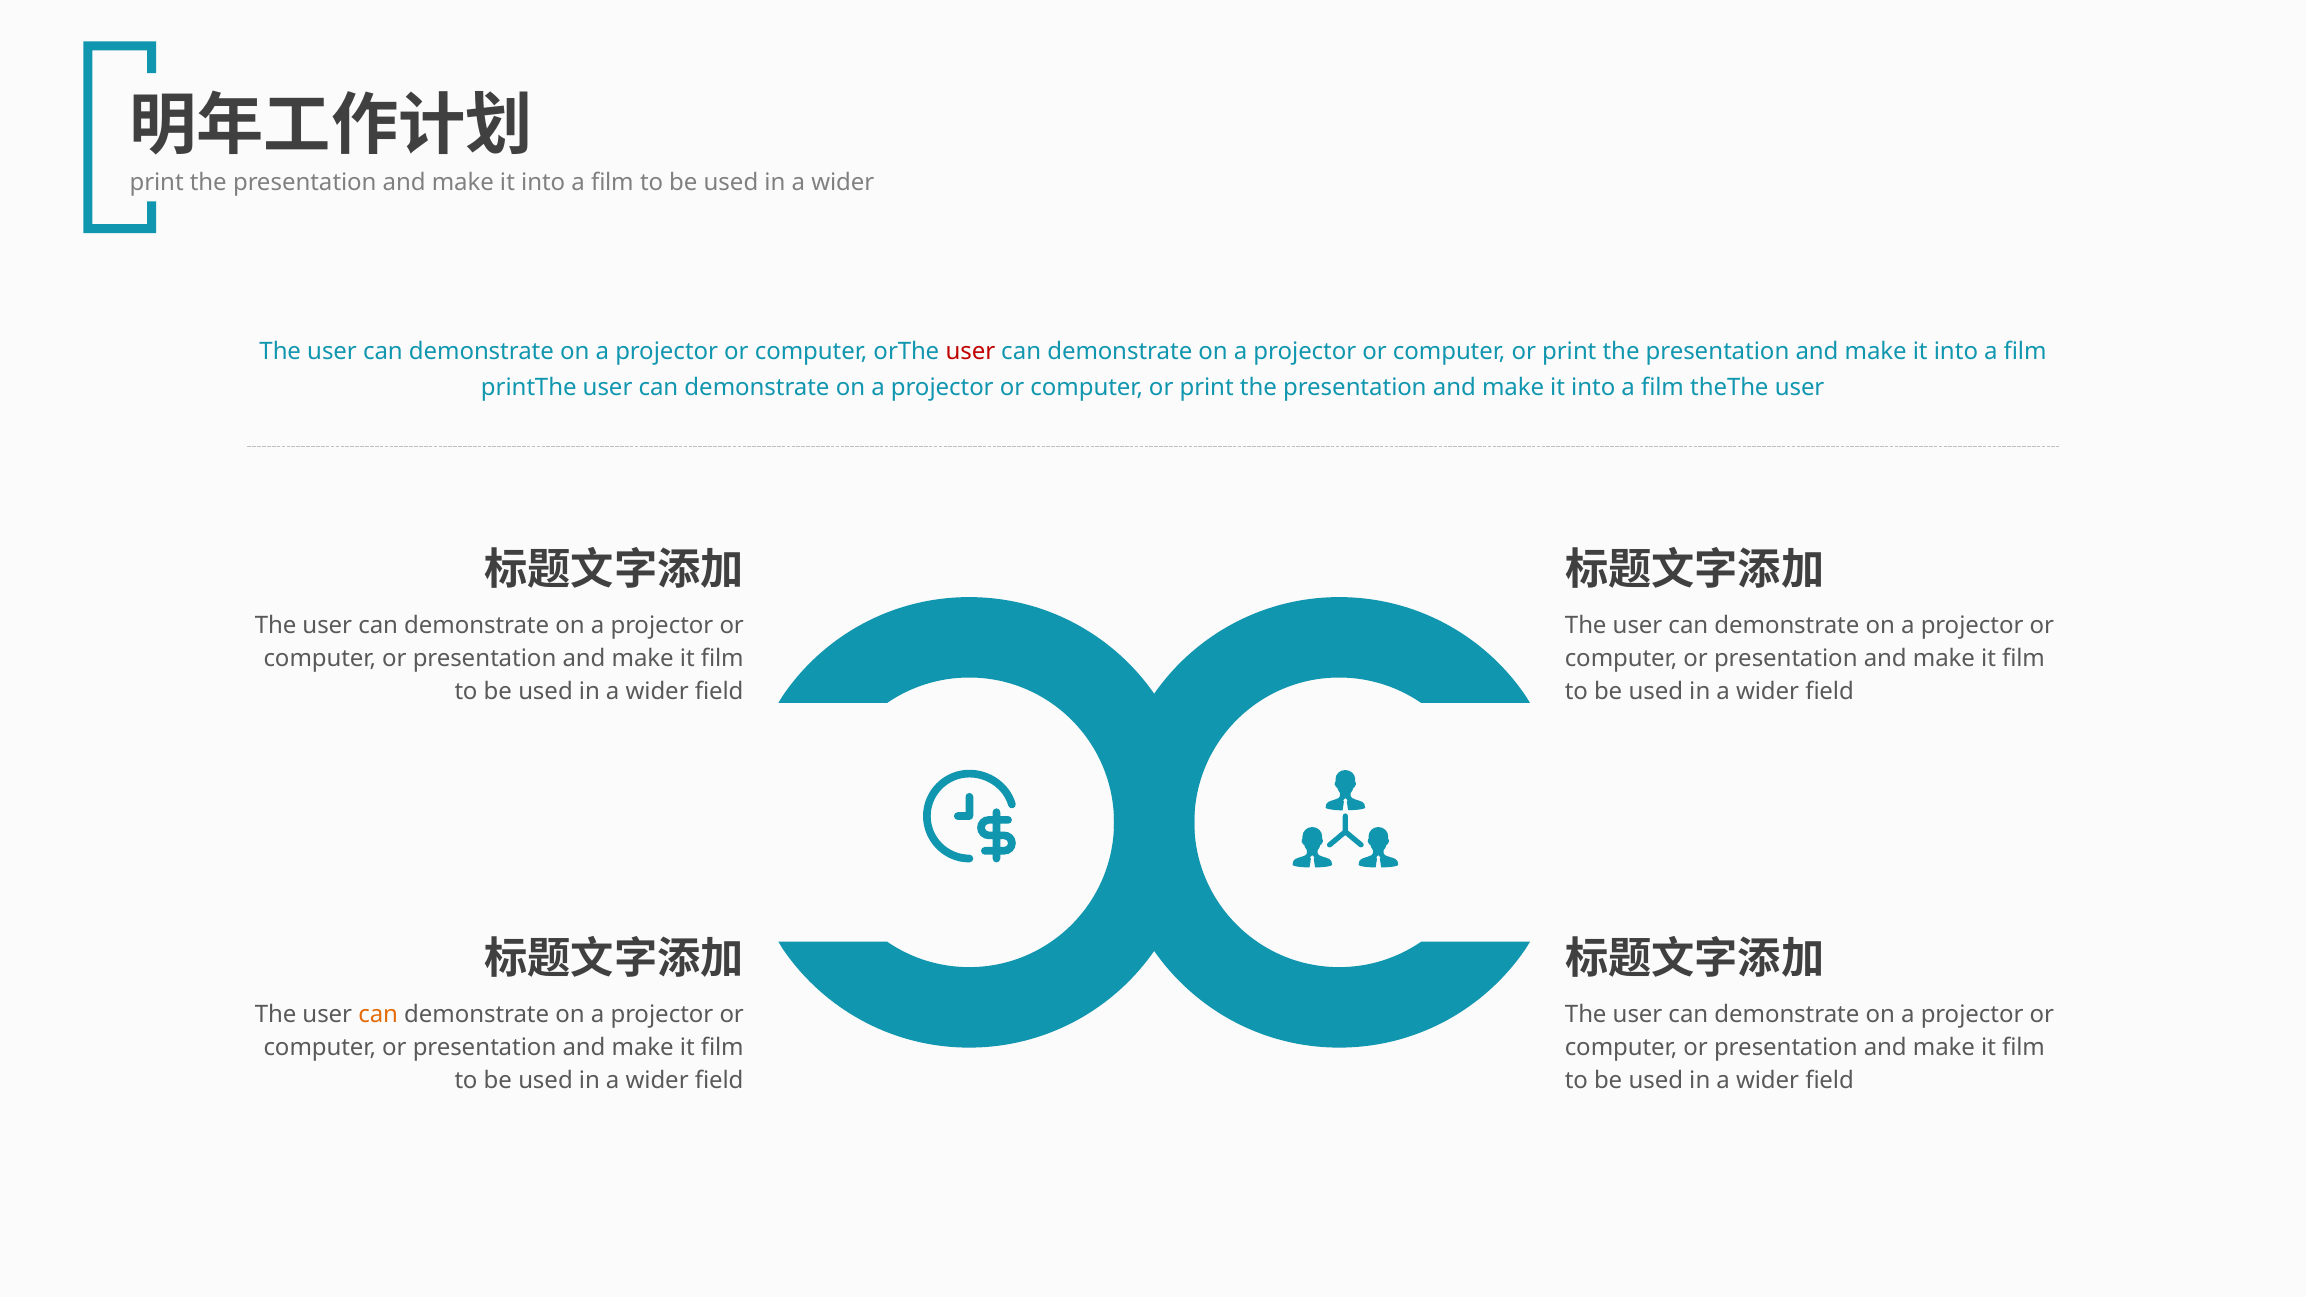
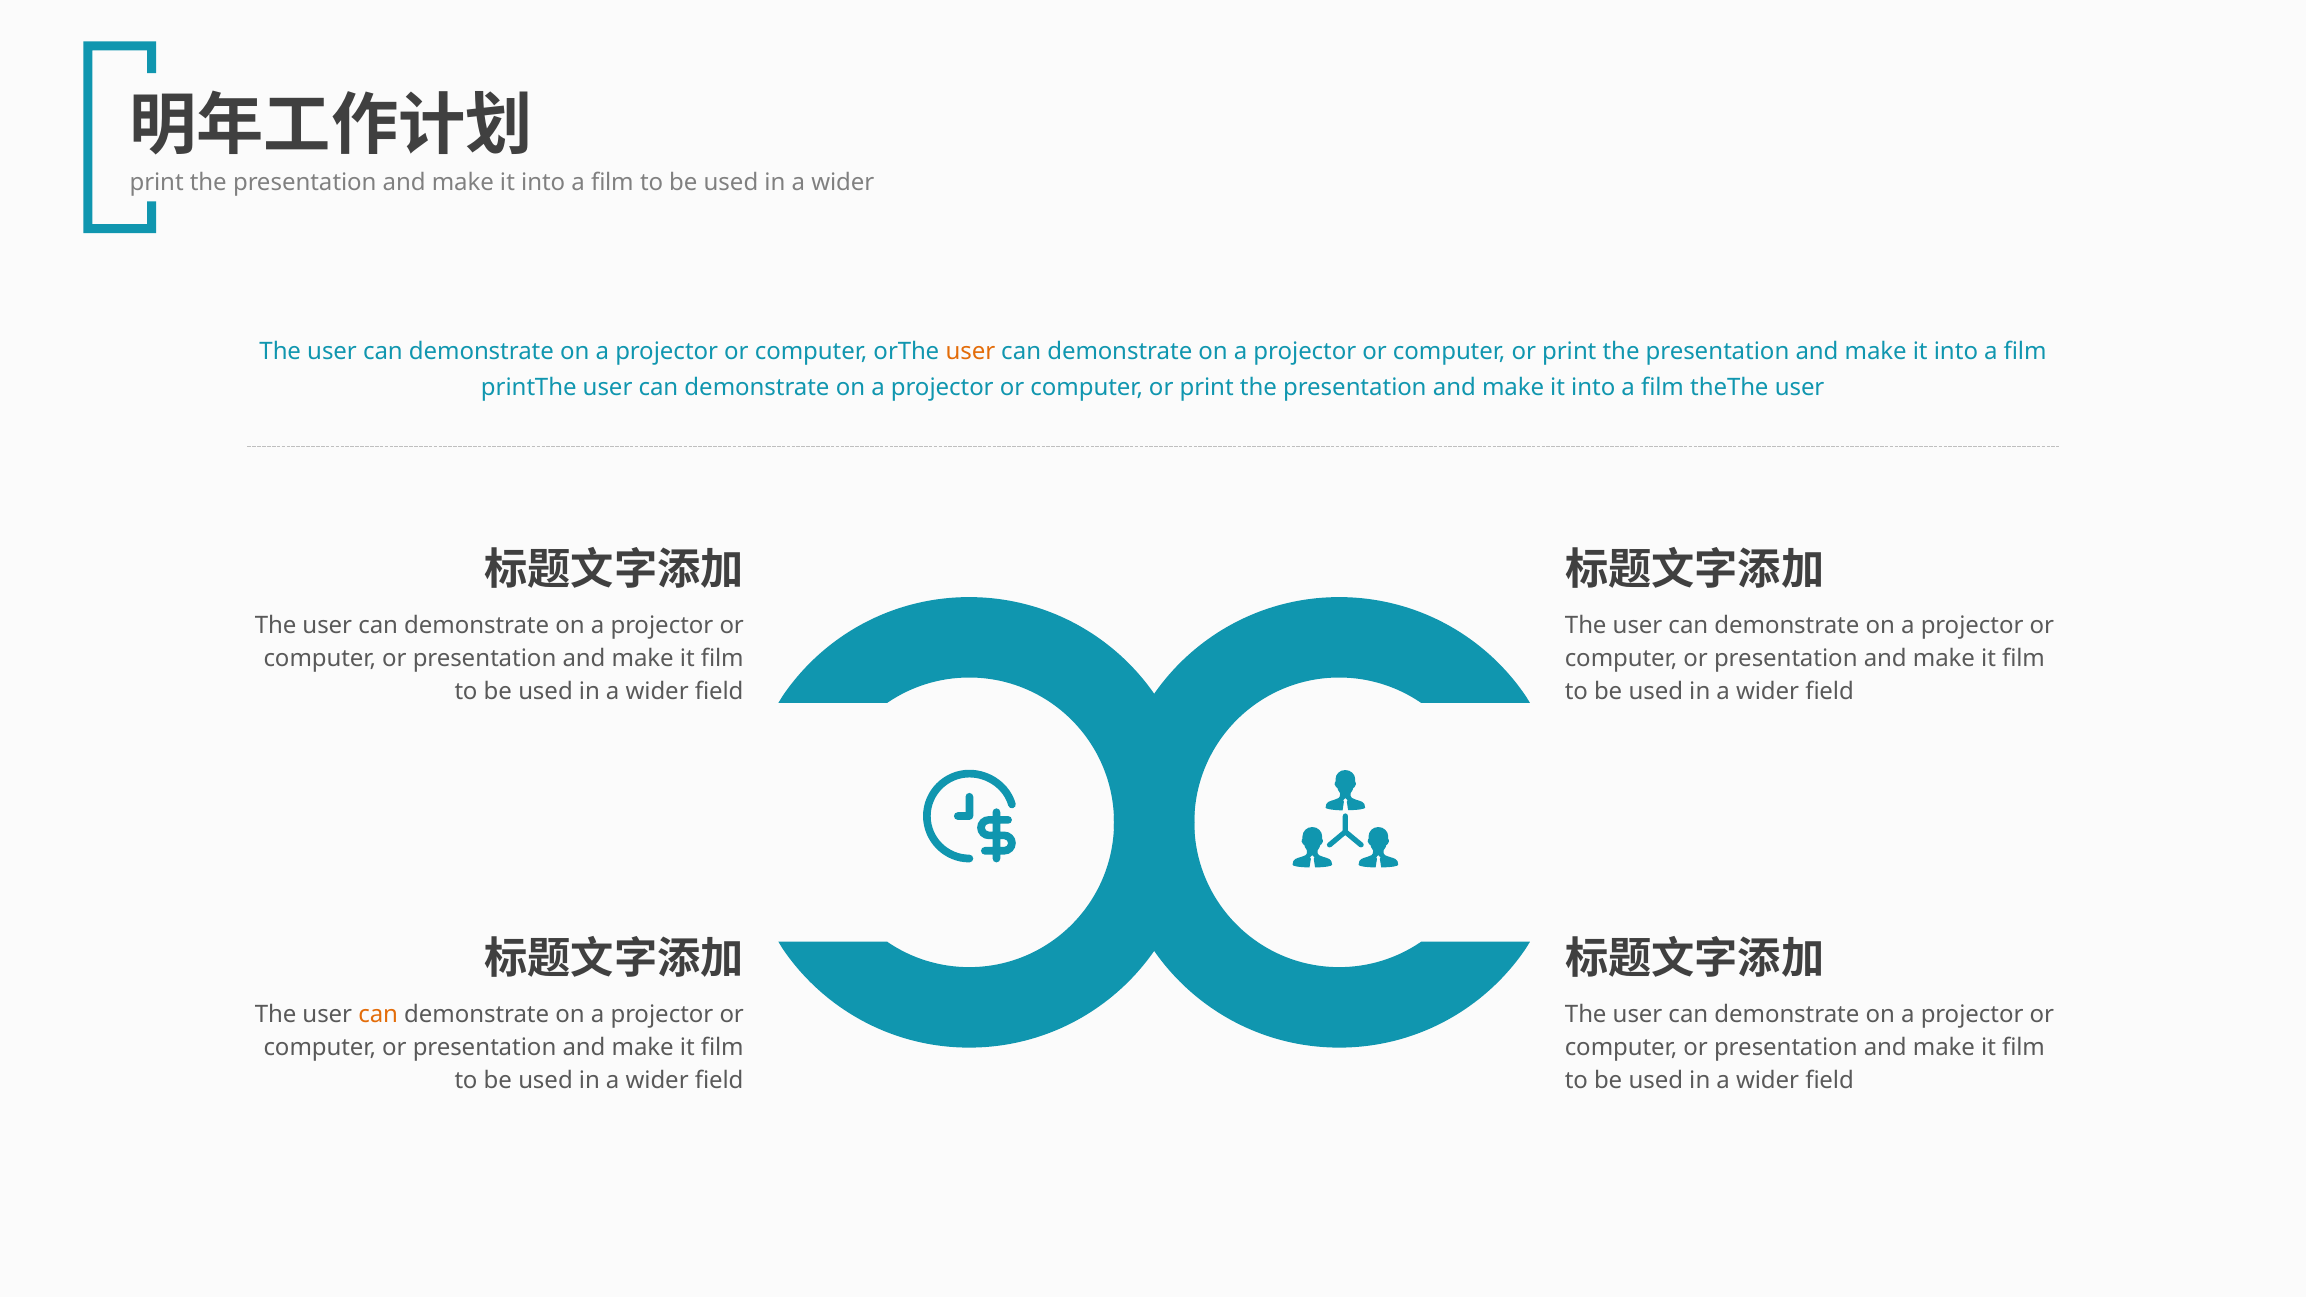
user colour: red -> orange (971, 352)
